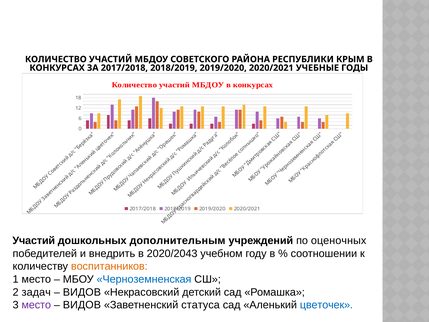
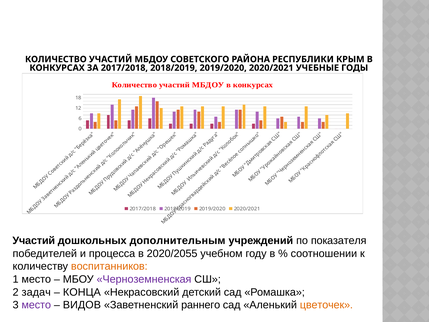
оценочных: оценочных -> показателя (339, 240)
внедрить: внедрить -> процесса (112, 253)
2020/2043: 2020/2043 -> 2020/2055 (172, 253)
Черноземненская colour: blue -> purple (144, 279)
ВИДОВ: ВИДОВ -> КОНЦА (82, 292)
статуса: статуса -> раннего (201, 305)
цветочек colour: blue -> orange (326, 305)
